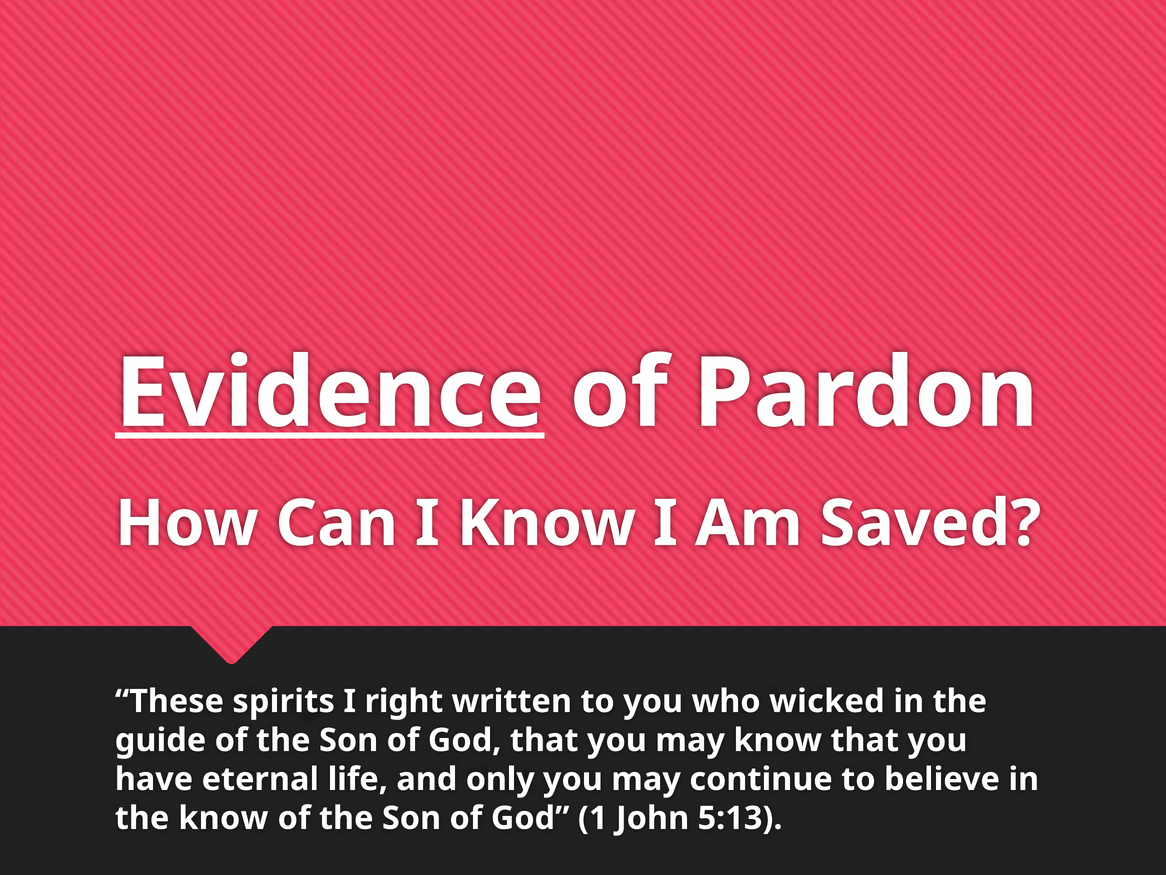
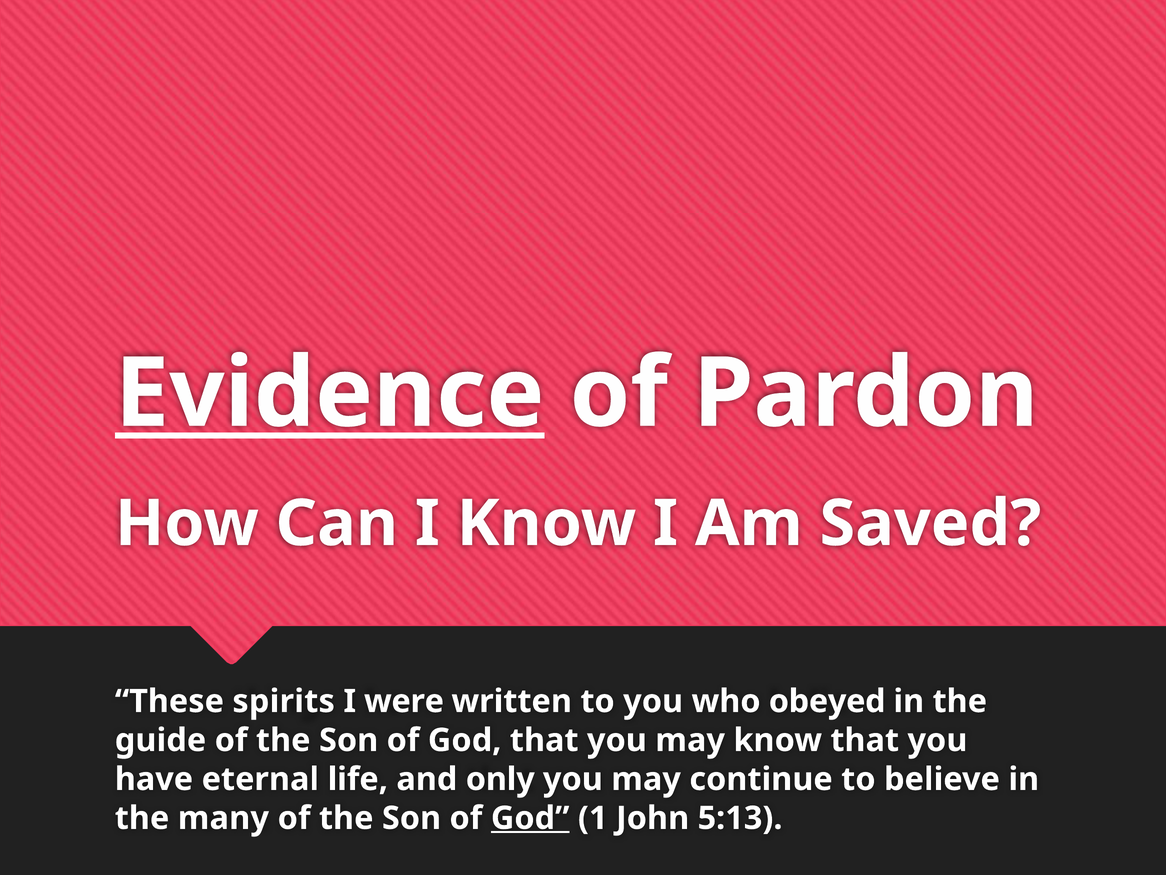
right: right -> were (404, 701)
wicked: wicked -> obeyed (827, 701)
the know: know -> many (223, 818)
God underline: none -> present (530, 818)
